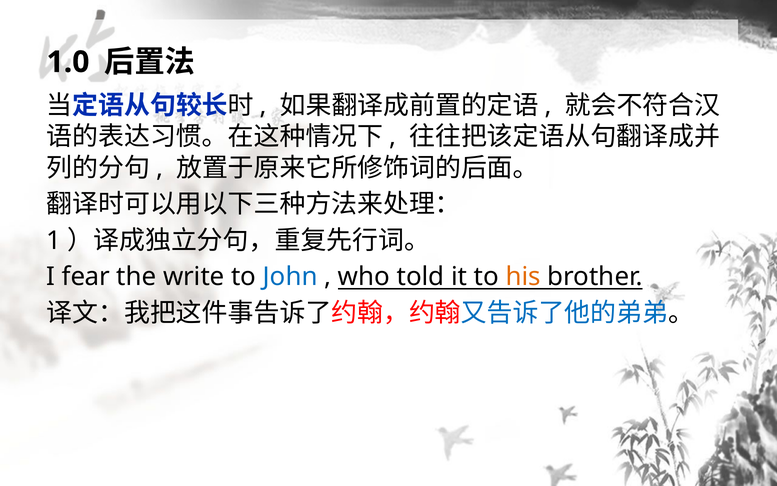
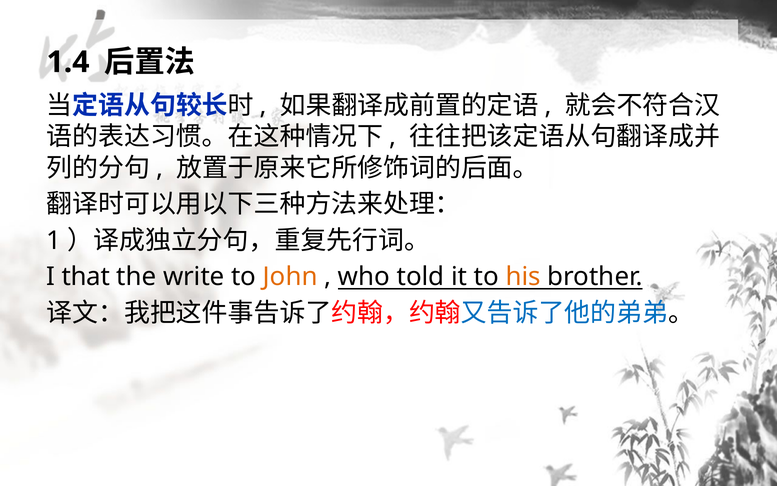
1.0: 1.0 -> 1.4 (68, 62)
fear: fear -> that (86, 277)
John colour: blue -> orange (290, 277)
